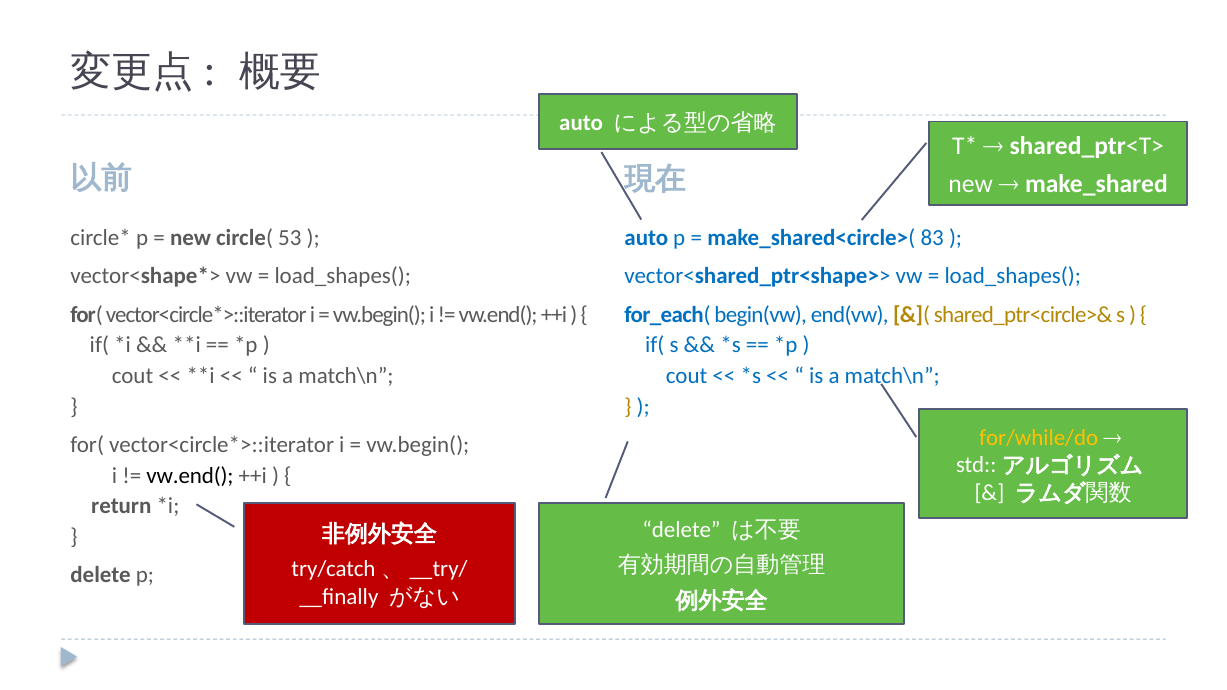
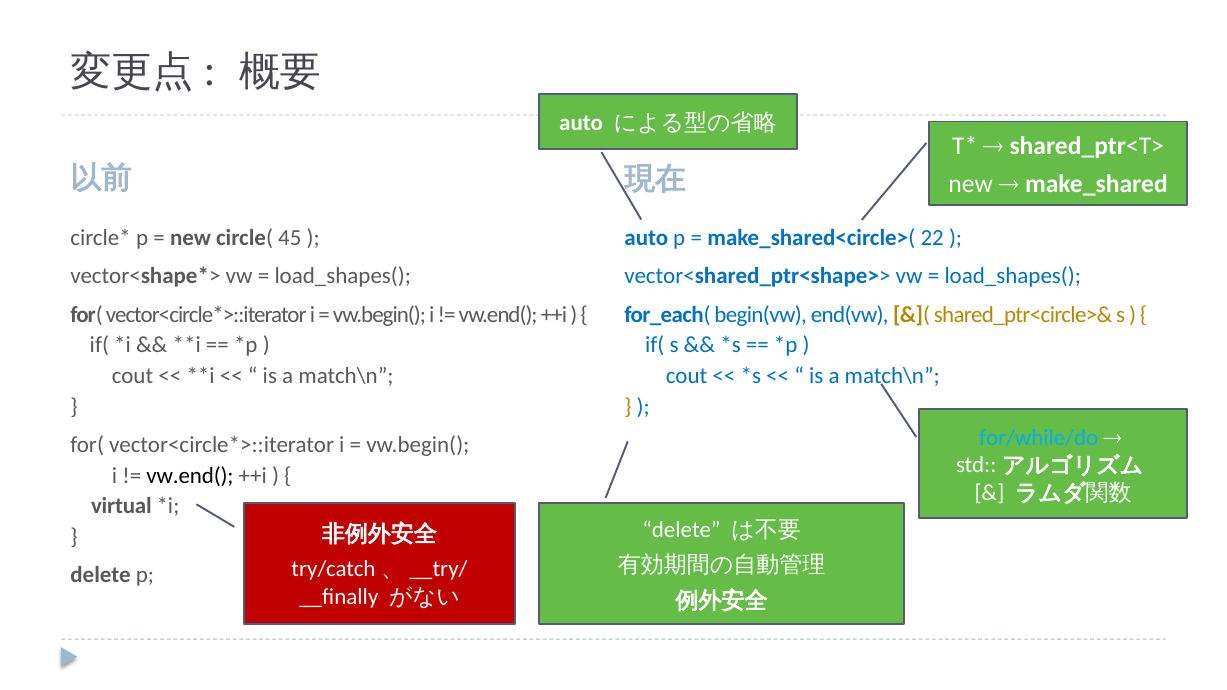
53: 53 -> 45 (290, 238)
83: 83 -> 22 (932, 238)
for/while/do colour: yellow -> light blue (1039, 438)
return: return -> virtual (121, 506)
